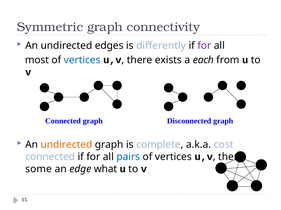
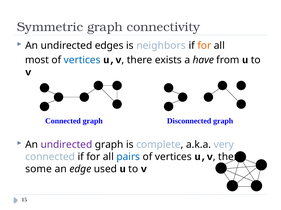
differently: differently -> neighbors (161, 46)
for colour: purple -> orange (204, 46)
each: each -> have (203, 60)
undirected colour: orange -> purple (66, 145)
cost: cost -> very (224, 145)
what: what -> used (105, 170)
